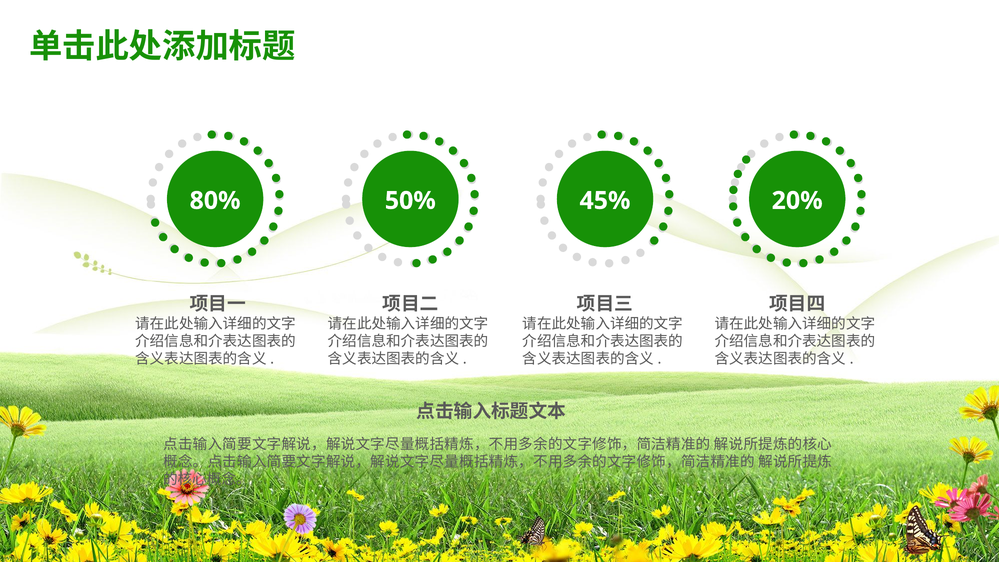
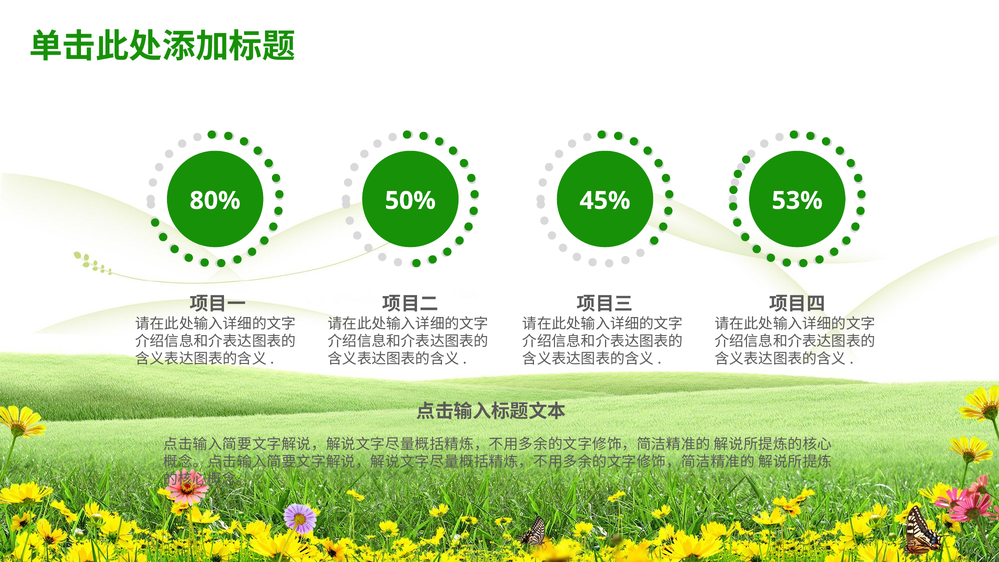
20%: 20% -> 53% (797, 201)
